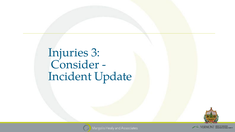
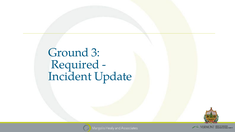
Injuries: Injuries -> Ground (68, 53)
Consider: Consider -> Required (75, 65)
